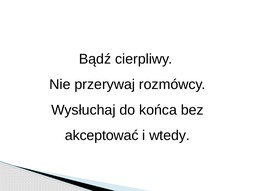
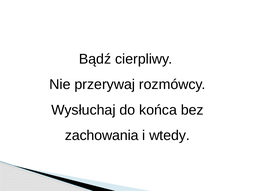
akceptować: akceptować -> zachowania (102, 136)
